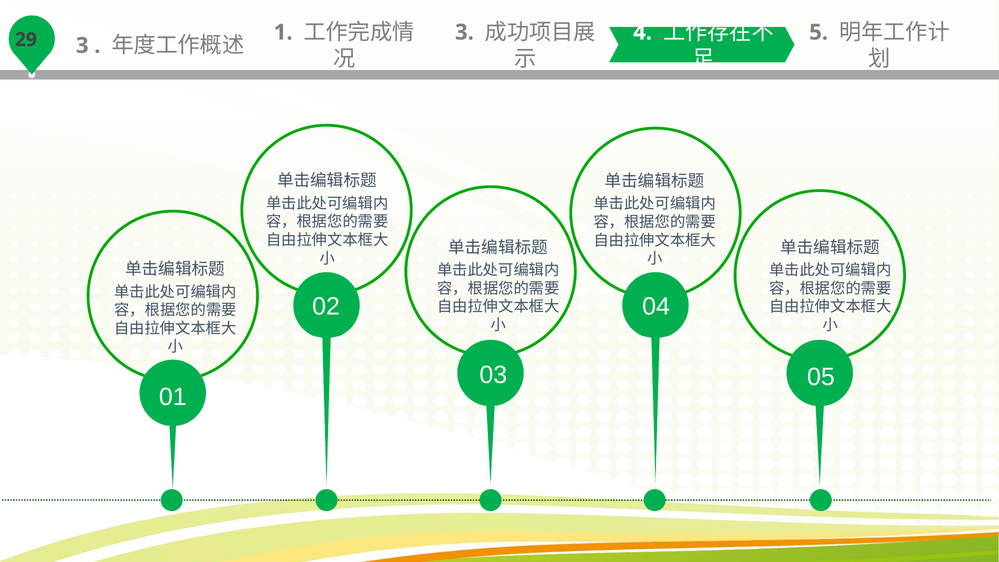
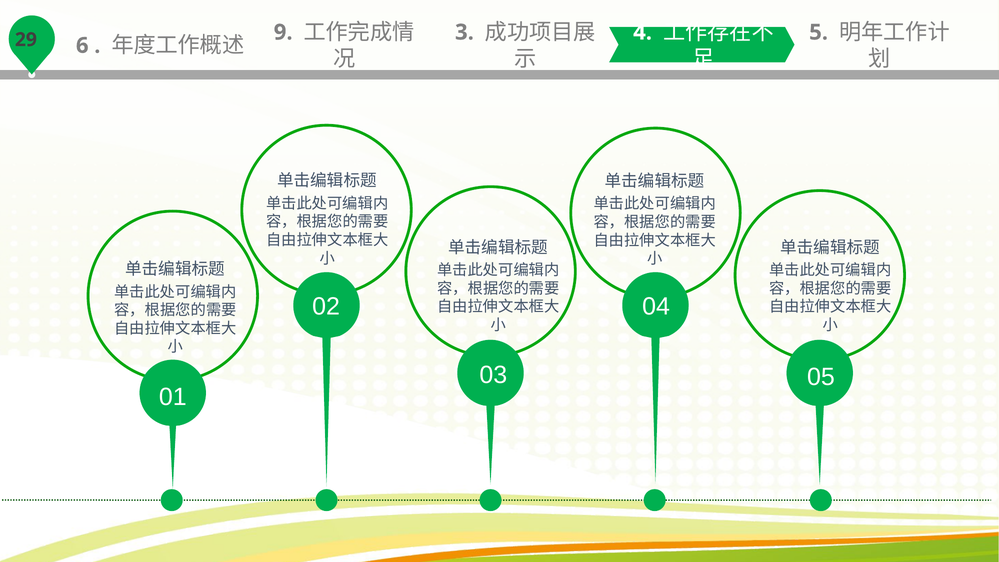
3: 3 -> 6 (82, 46)
1: 1 -> 9 (283, 32)
